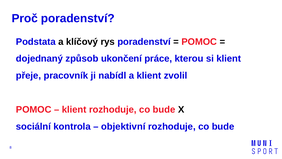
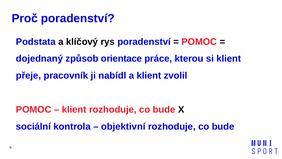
ukončení: ukončení -> orientace (121, 59)
